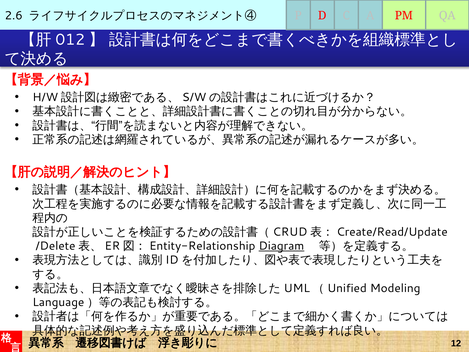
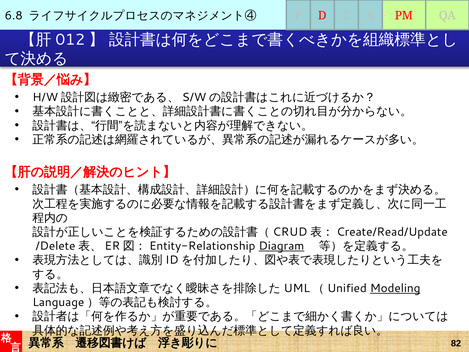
2.6: 2.6 -> 6.8 (14, 16)
Modeling underline: none -> present (395, 288)
12: 12 -> 82 (456, 343)
